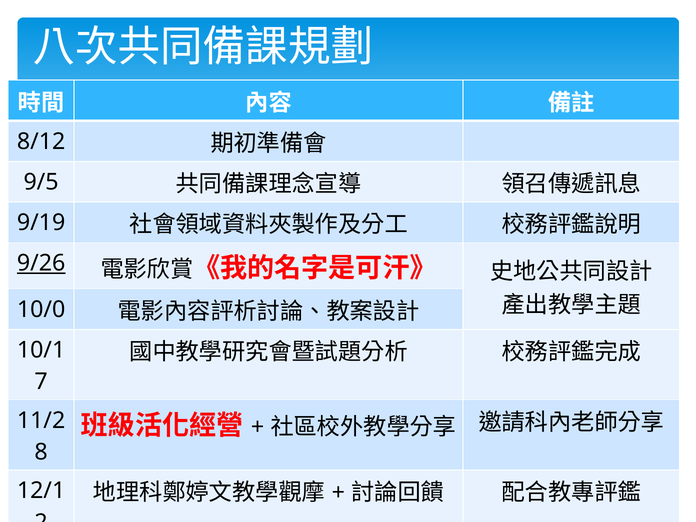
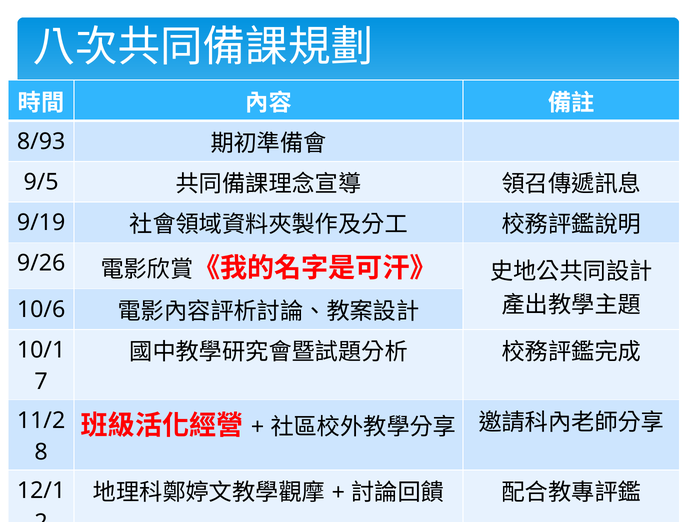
8/12: 8/12 -> 8/93 (41, 141)
9/26 underline: present -> none (41, 263)
10/0: 10/0 -> 10/6 (41, 309)
